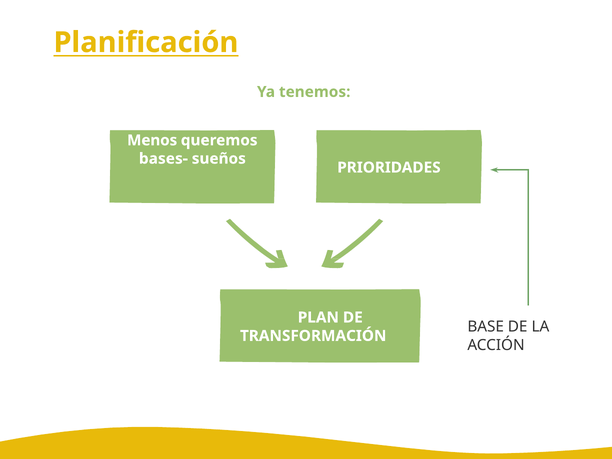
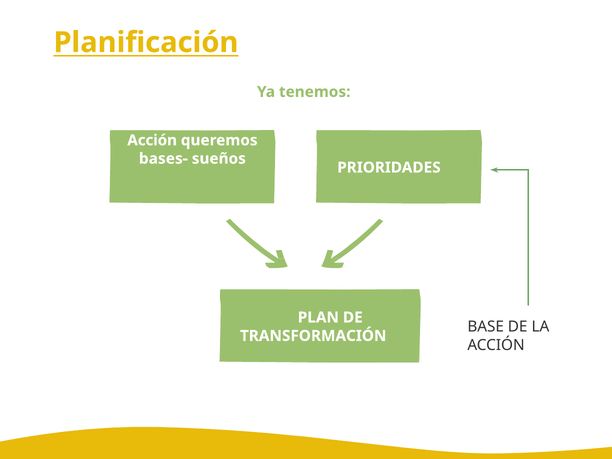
Menos: Menos -> Acción (152, 140)
